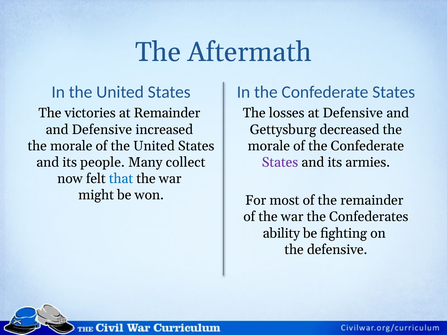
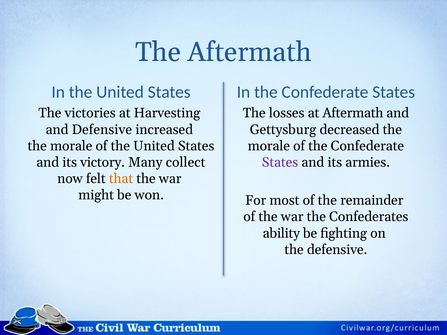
at Remainder: Remainder -> Harvesting (167, 113)
at Defensive: Defensive -> Aftermath (353, 113)
people: people -> victory (103, 162)
that colour: blue -> orange (121, 179)
